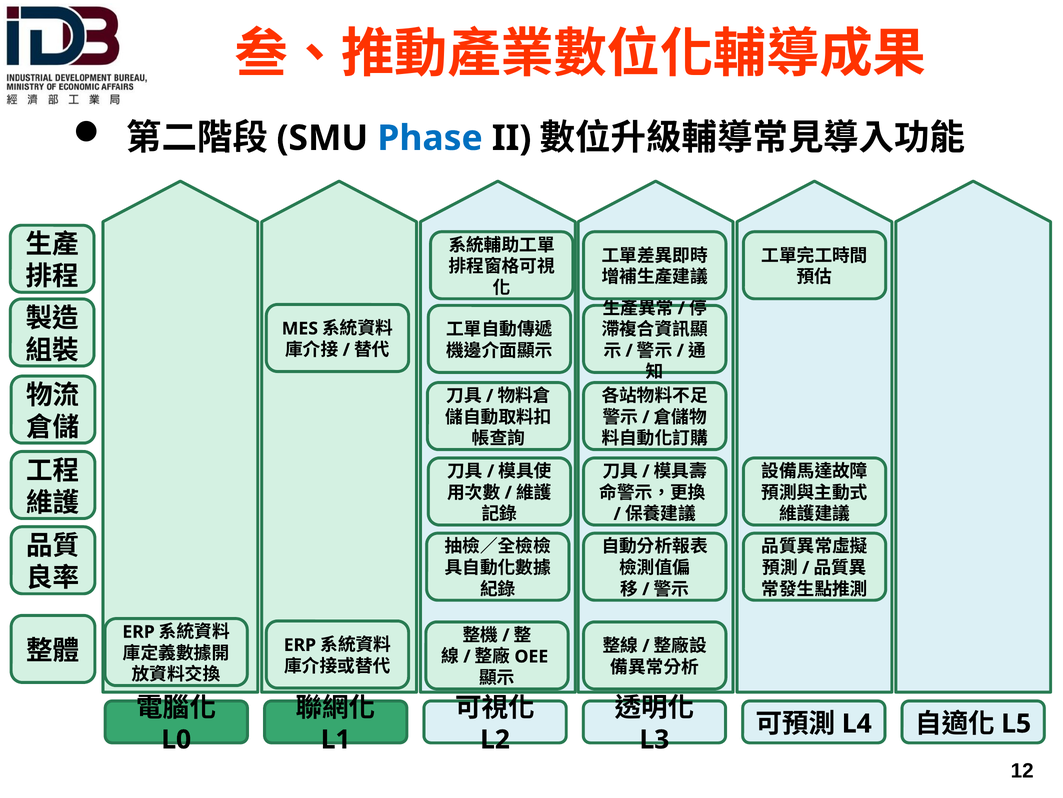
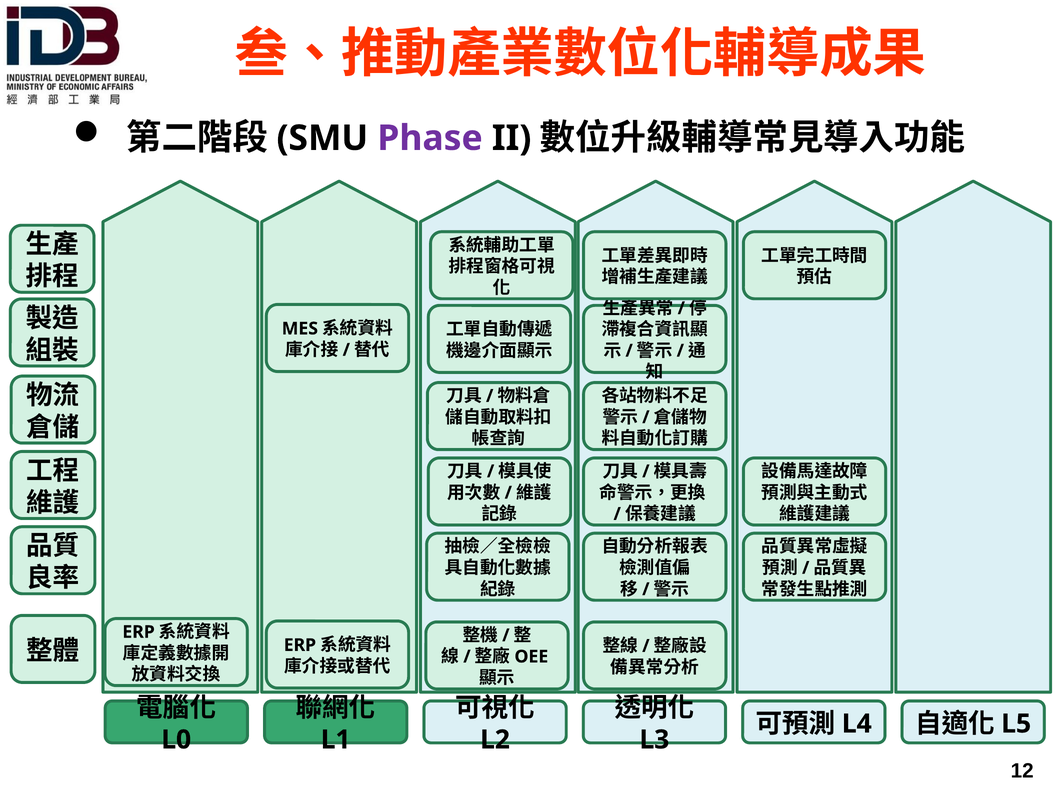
Phase colour: blue -> purple (430, 138)
